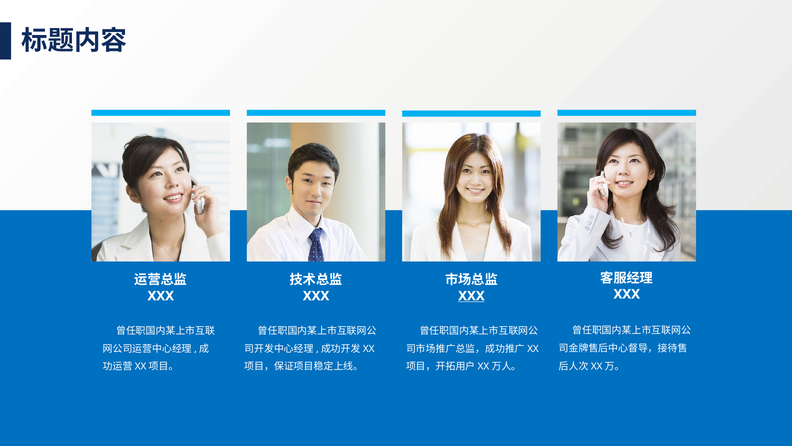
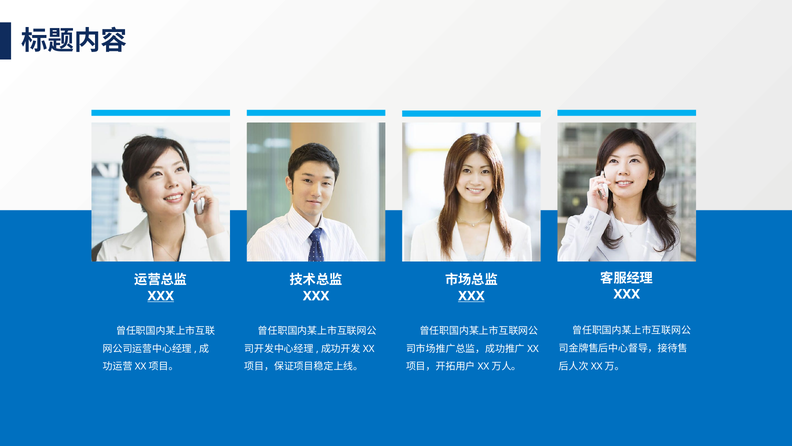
XXX underline: none -> present (161, 296)
